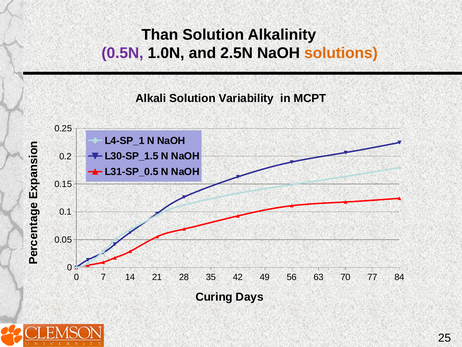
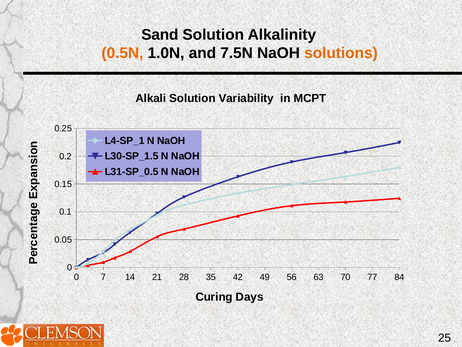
Than: Than -> Sand (160, 35)
0.5N colour: purple -> orange (122, 53)
2.5N: 2.5N -> 7.5N (237, 53)
